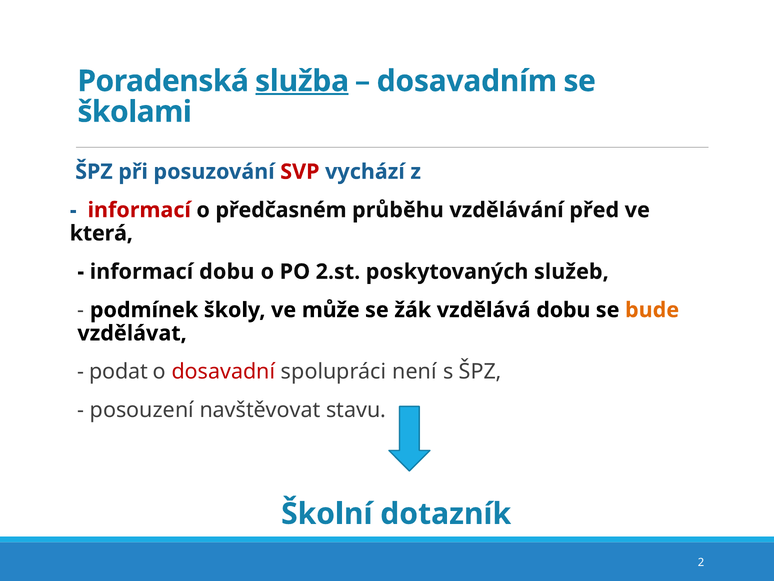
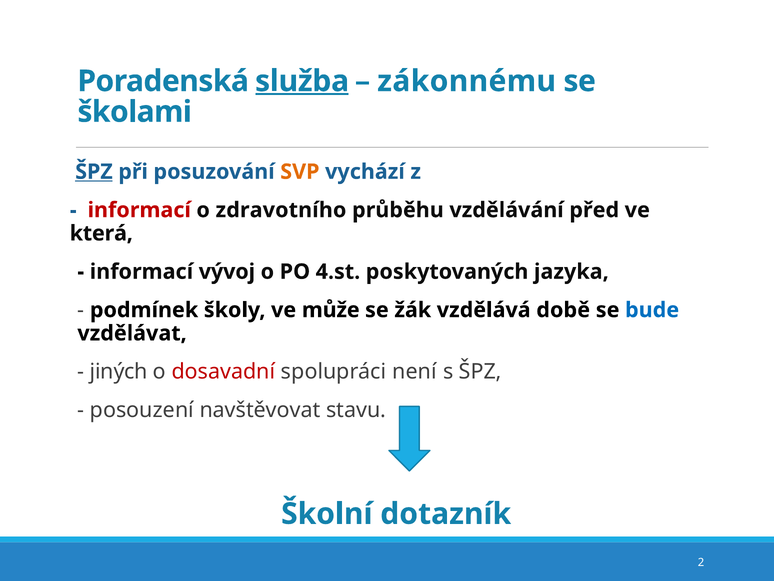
dosavadním: dosavadním -> zákonnému (467, 81)
ŠPZ underline: none -> present (94, 172)
SVP colour: red -> orange (300, 172)
předčasném: předčasném -> zdravotního (281, 210)
informací dobu: dobu -> vývoj (227, 271)
2.st: 2.st -> 4.st (338, 271)
služeb: služeb -> jazyka (571, 271)
vzdělává dobu: dobu -> době (563, 310)
bude colour: orange -> blue (652, 310)
podat: podat -> jiných (119, 371)
